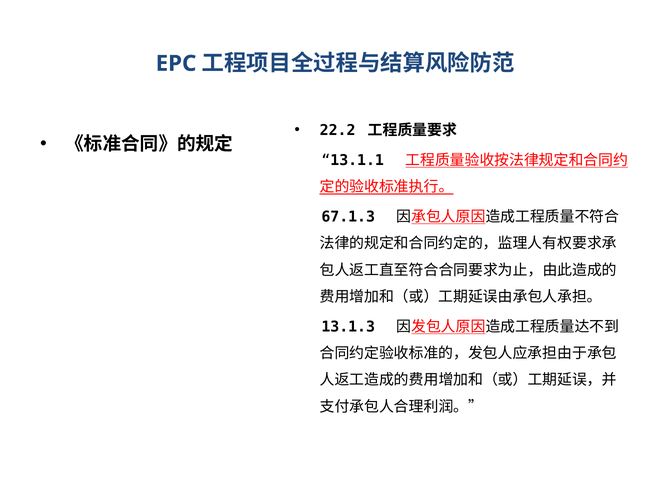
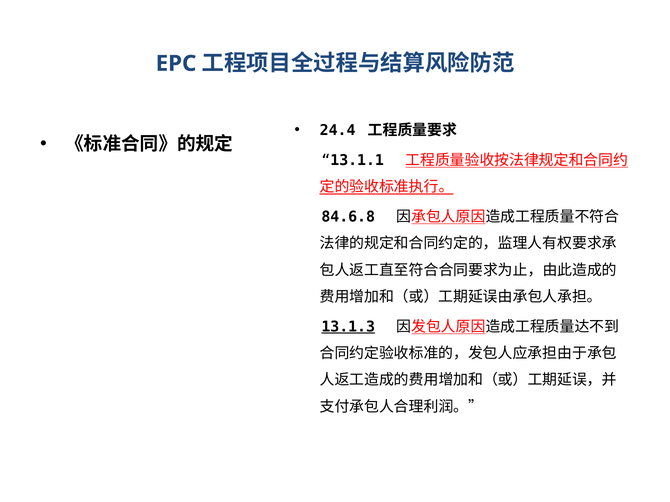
22.2: 22.2 -> 24.4 (338, 131)
67.1.3: 67.1.3 -> 84.6.8 (348, 217)
13.1.3 underline: none -> present (348, 327)
